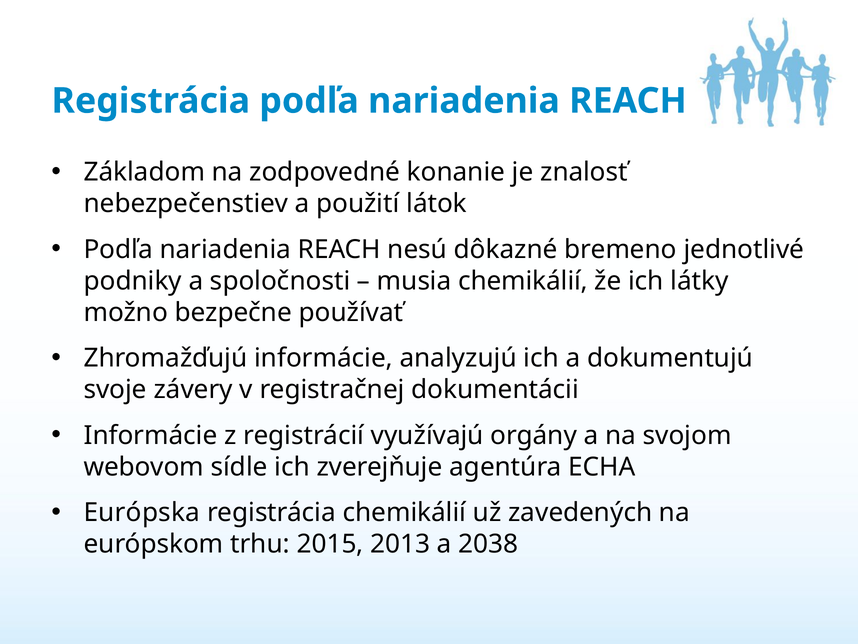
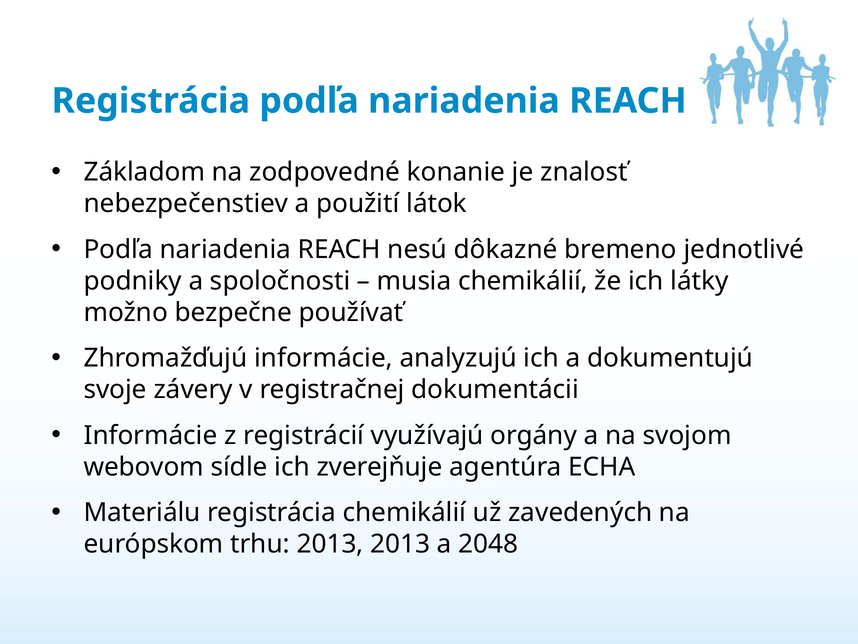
Európska: Európska -> Materiálu (142, 512)
trhu 2015: 2015 -> 2013 (330, 544)
2038: 2038 -> 2048 (488, 544)
